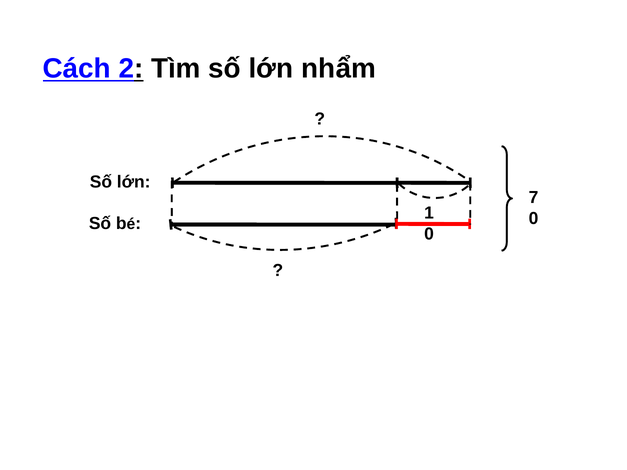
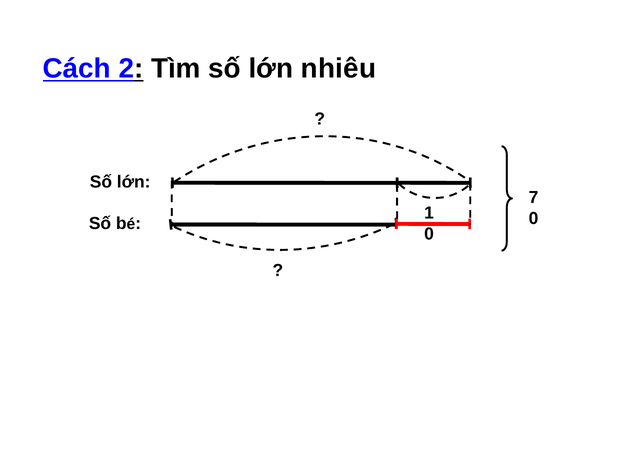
nhẩm: nhẩm -> nhiêu (339, 69)
